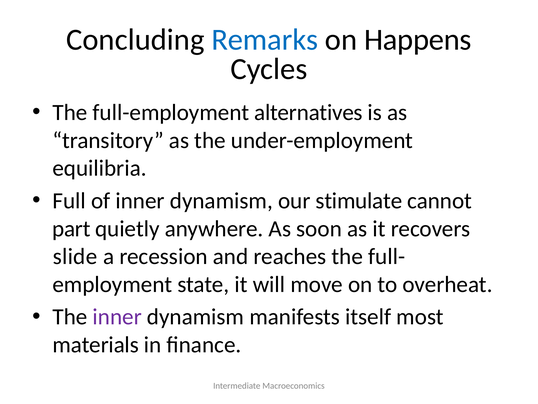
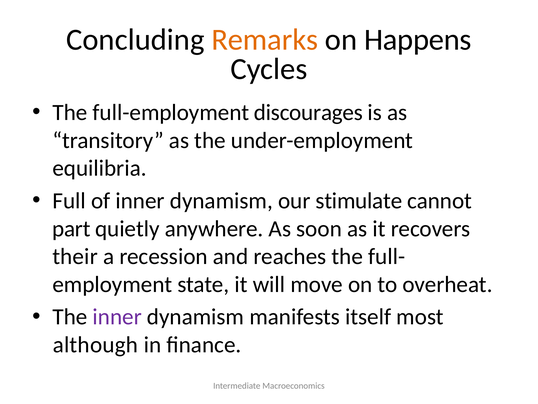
Remarks colour: blue -> orange (265, 40)
alternatives: alternatives -> discourages (308, 112)
slide: slide -> their (75, 256)
materials: materials -> although (95, 344)
